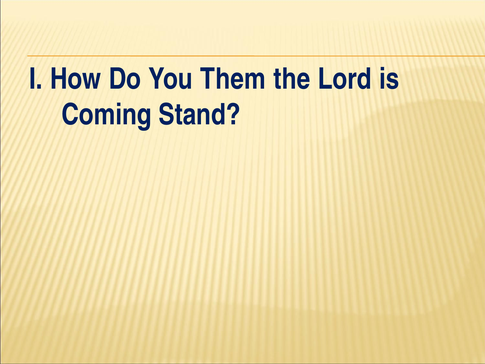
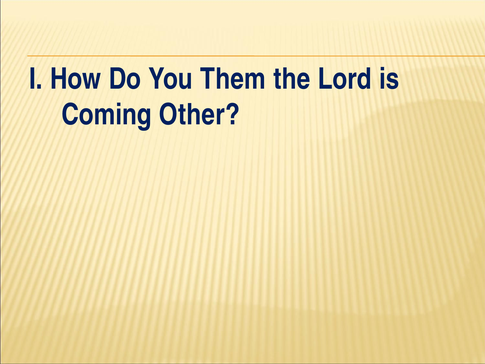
Stand: Stand -> Other (199, 115)
